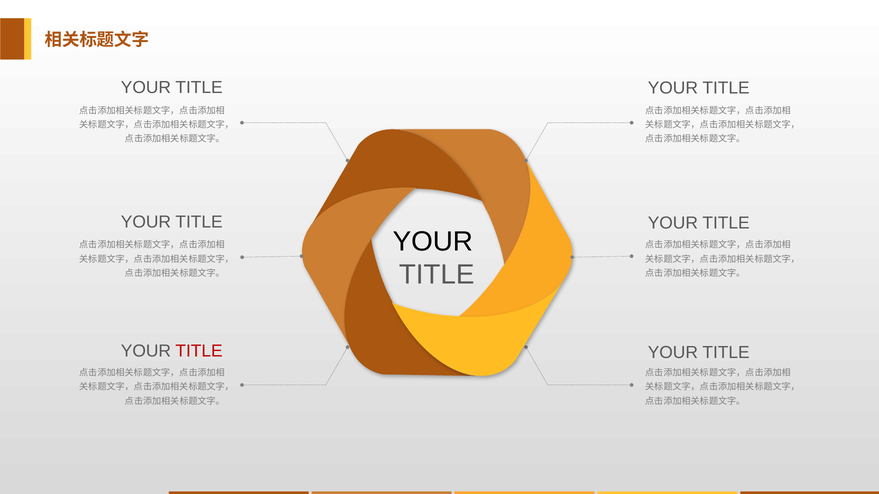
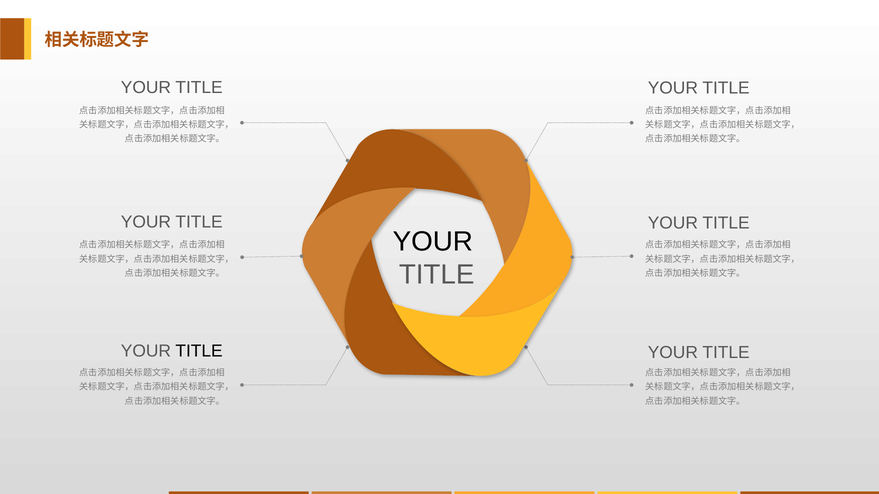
TITLE colour: red -> black (199, 351)
